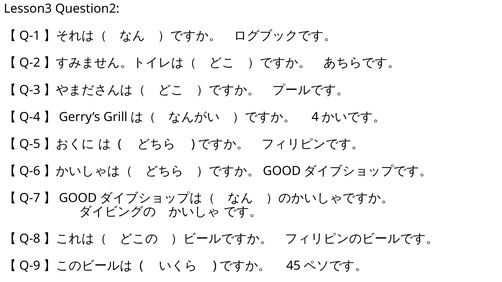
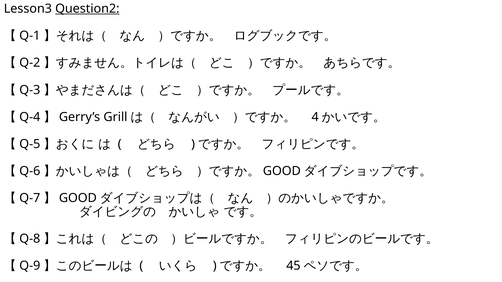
Question2 underline: none -> present (87, 9)
